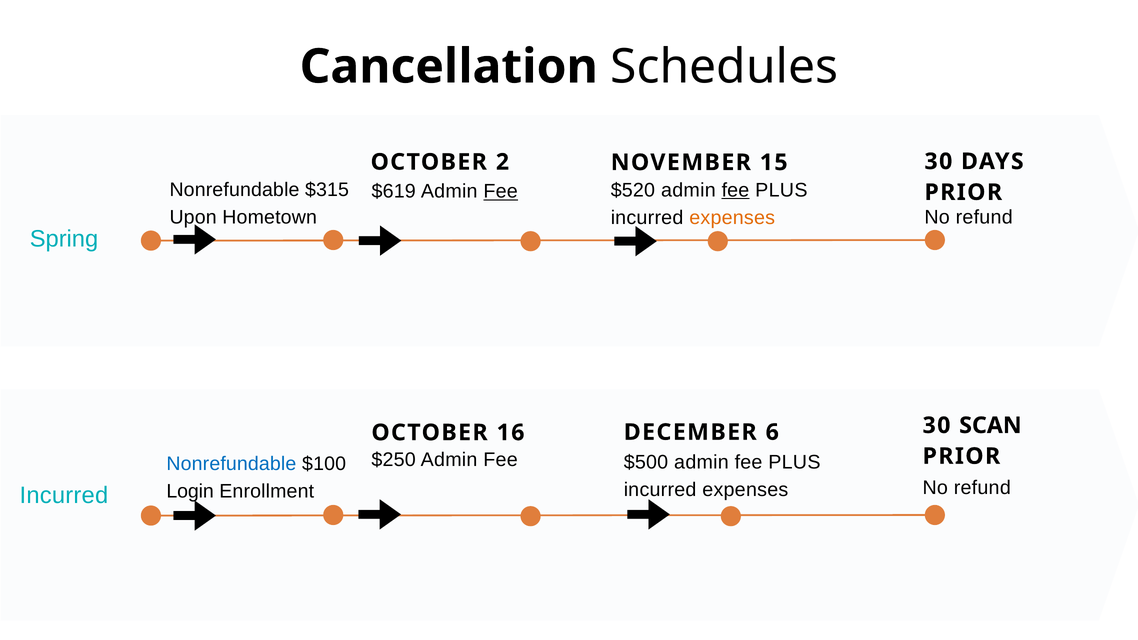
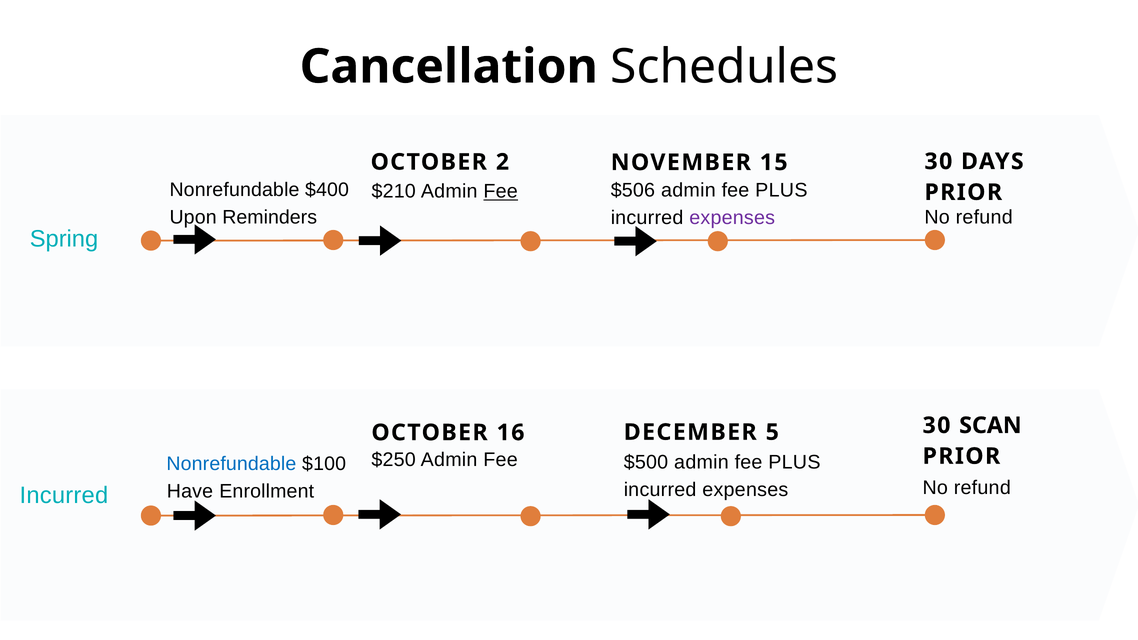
$315: $315 -> $400 (327, 190)
$520: $520 -> $506 (633, 190)
fee underline: present -> none (735, 190)
$619: $619 -> $210 (394, 192)
Hometown: Hometown -> Reminders (270, 217)
expenses colour: orange -> purple (732, 218)
6: 6 -> 5 (772, 432)
Login: Login -> Have (190, 491)
